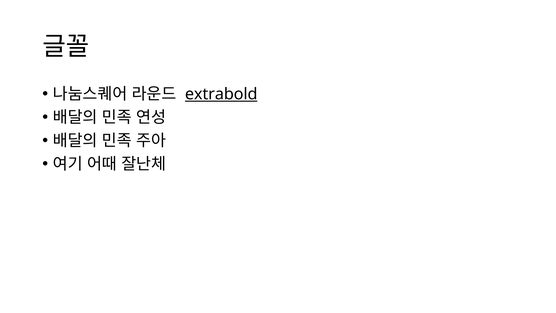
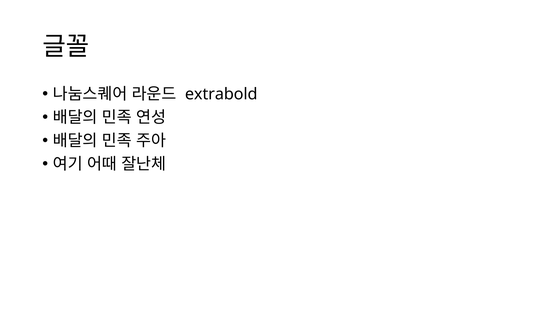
extrabold underline: present -> none (221, 94)
